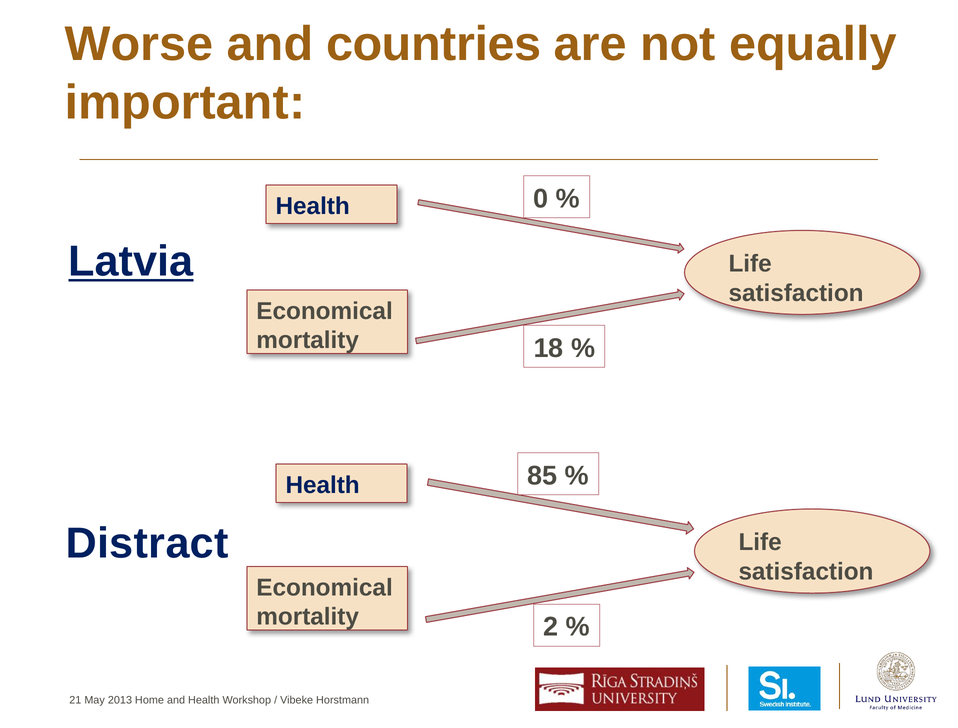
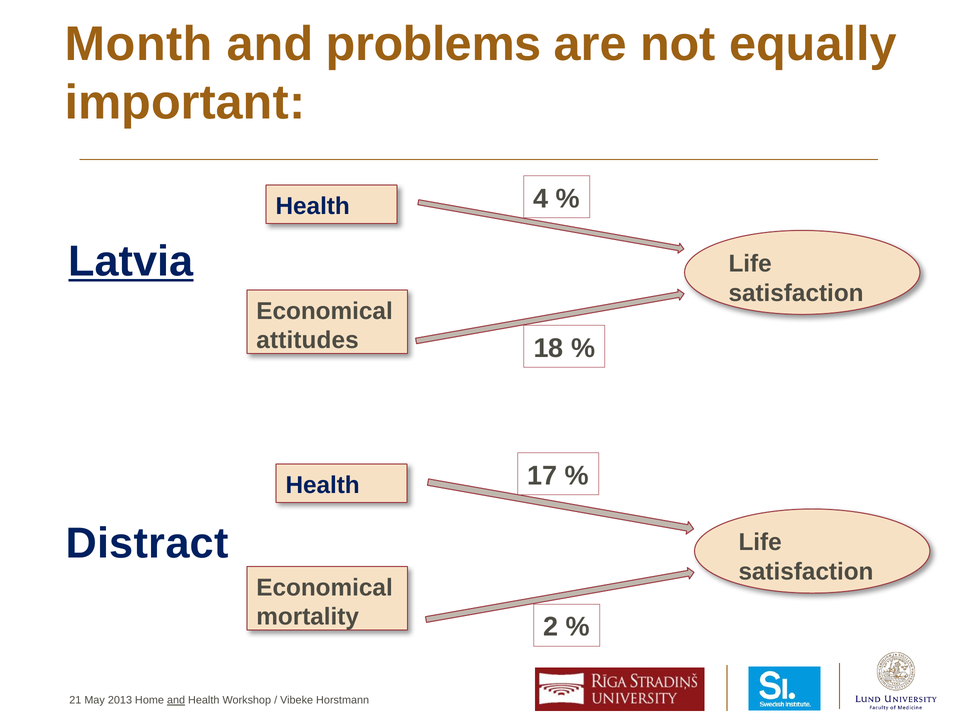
Worse: Worse -> Month (139, 44)
countries: countries -> problems (434, 44)
0: 0 -> 4 (541, 199)
mortality: mortality -> attitudes (308, 340)
85: 85 -> 17 (542, 476)
and underline: none -> present (176, 700)
